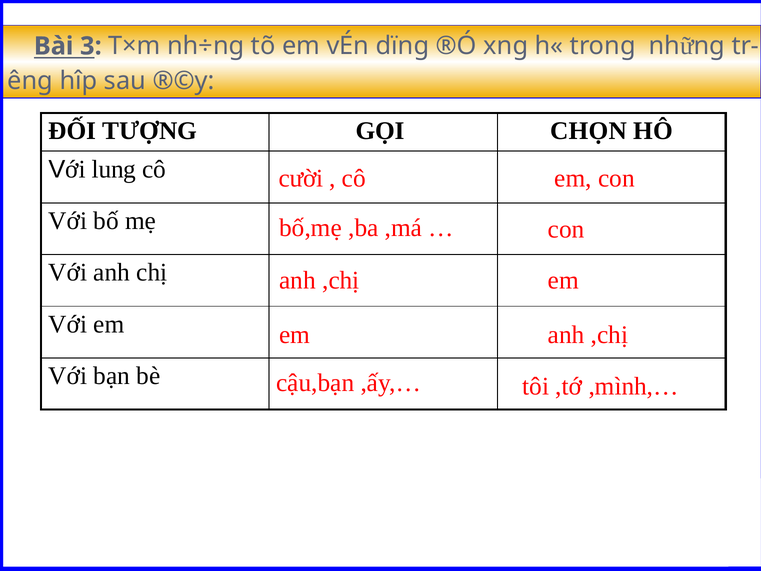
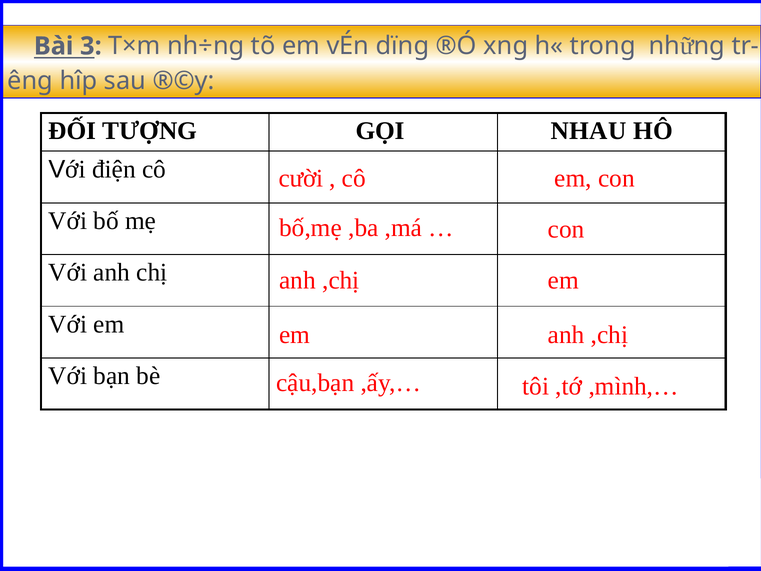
CHỌN: CHỌN -> NHAU (589, 131)
lung: lung -> điện (114, 170)
